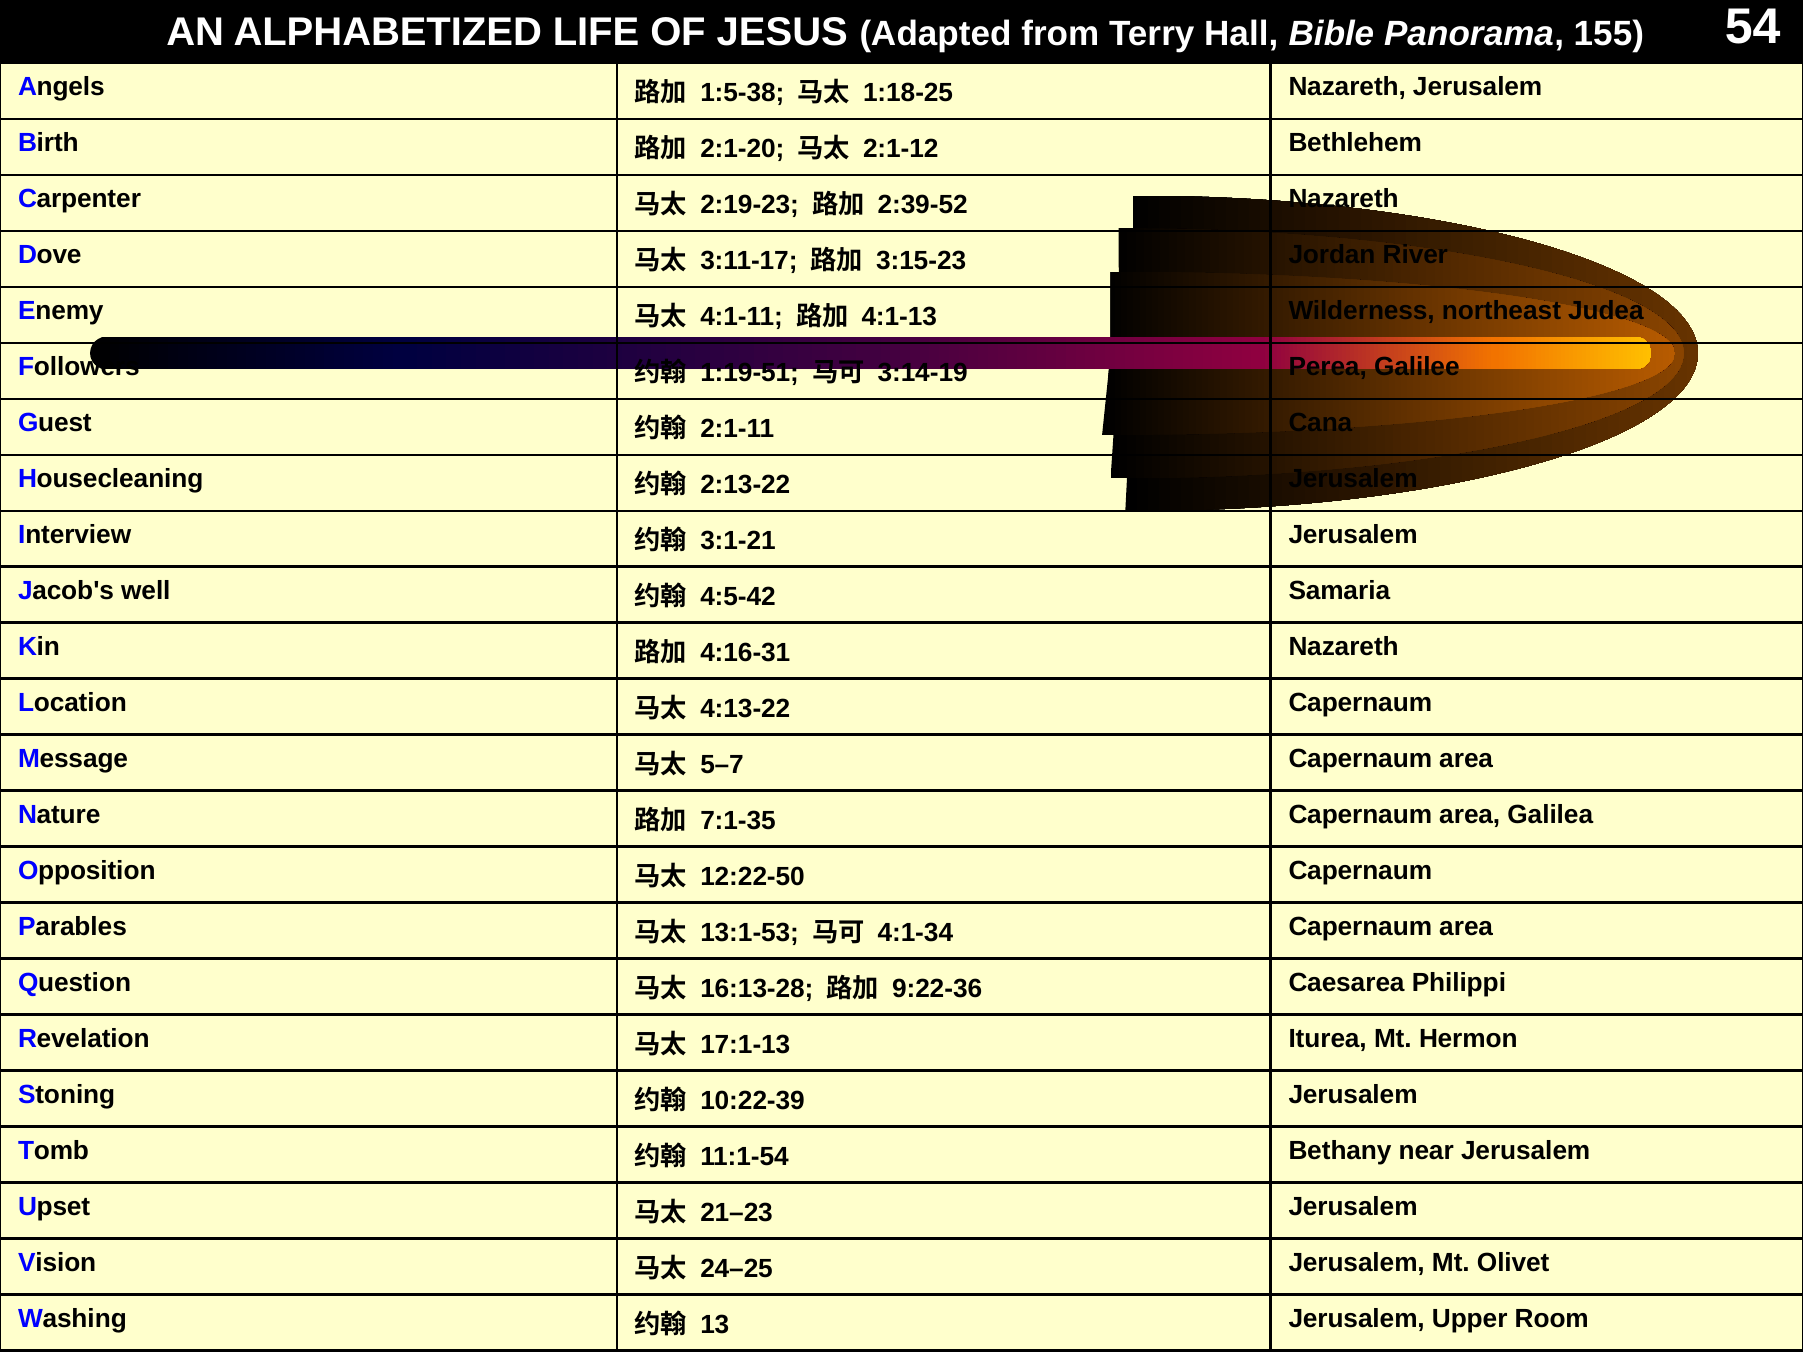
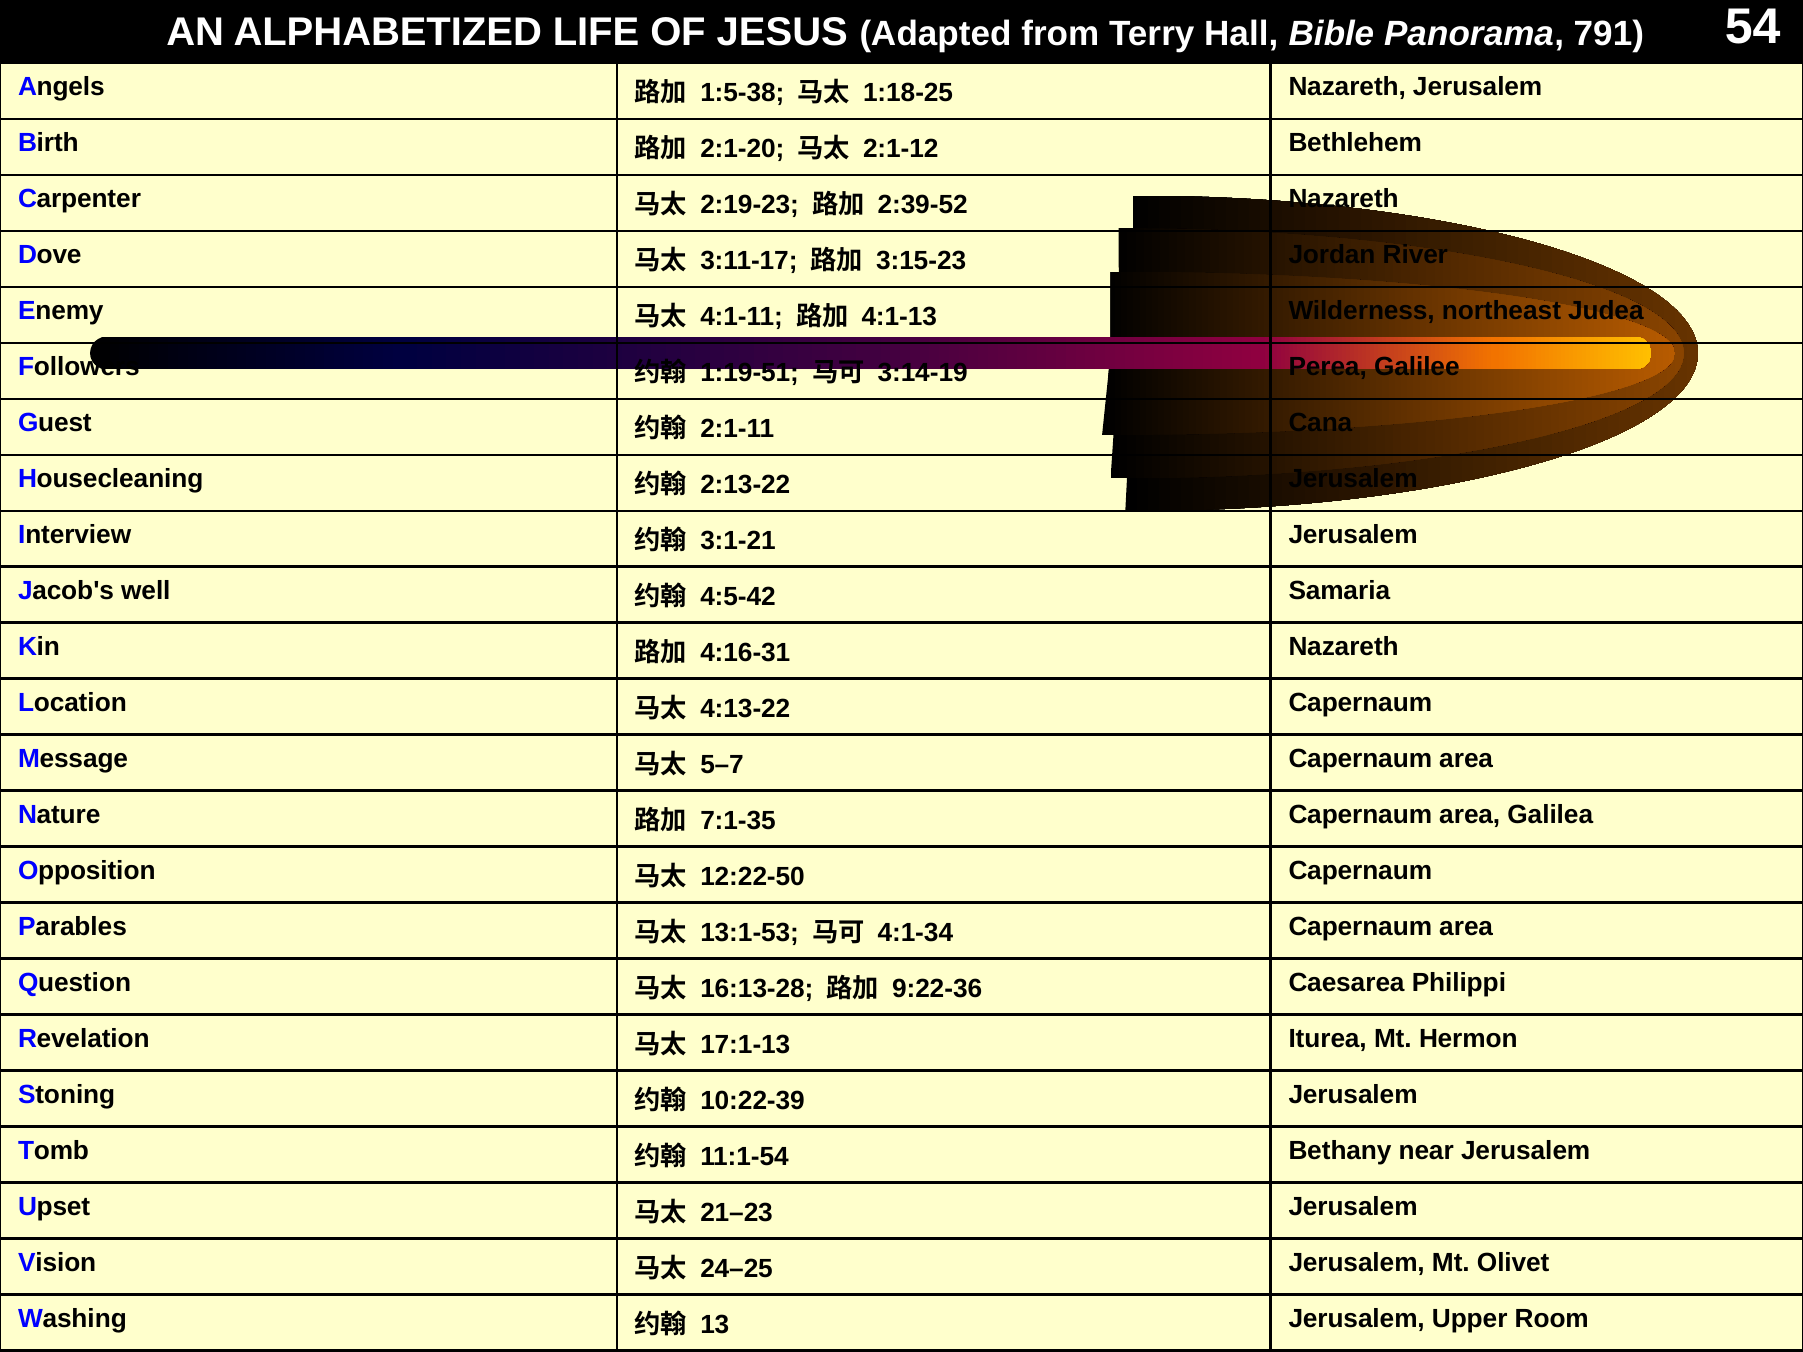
155: 155 -> 791 (1609, 34)
